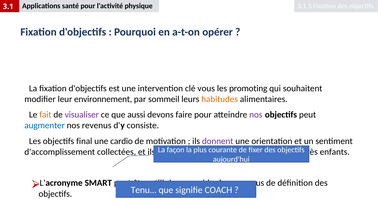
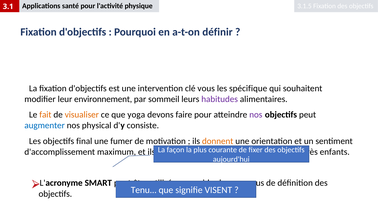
opérer: opérer -> définir (217, 32)
promoting: promoting -> spécifique (248, 89)
habitudes colour: orange -> purple (220, 99)
visualiser colour: purple -> orange (82, 115)
aussi: aussi -> yoga (136, 115)
nos revenus: revenus -> physical (97, 126)
cardio: cardio -> fumer (121, 141)
donnent colour: purple -> orange (218, 141)
collectées: collectées -> maximum (117, 152)
COACH: COACH -> VISENT (218, 191)
